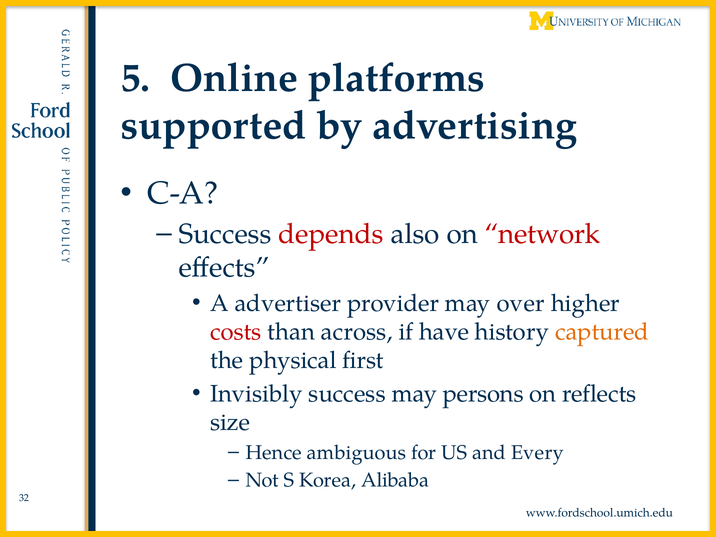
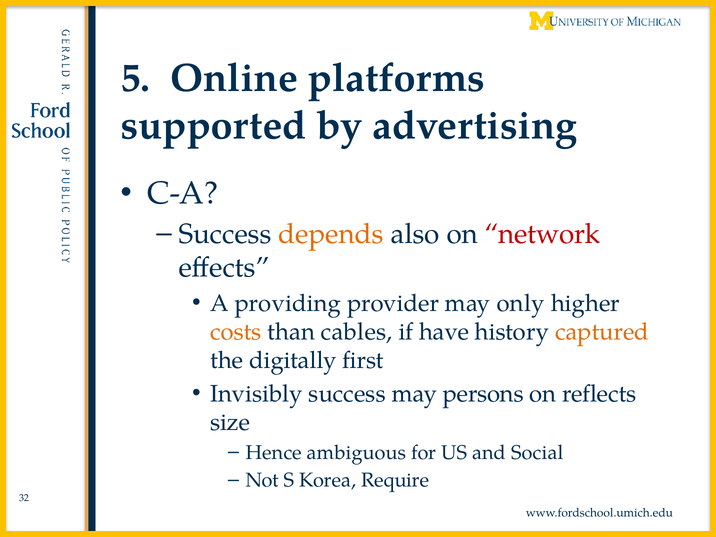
depends colour: red -> orange (331, 234)
advertiser: advertiser -> providing (288, 303)
over: over -> only (521, 303)
costs colour: red -> orange (236, 332)
across: across -> cables (357, 332)
physical: physical -> digitally (293, 361)
Every: Every -> Social (537, 453)
Alibaba: Alibaba -> Require (395, 480)
